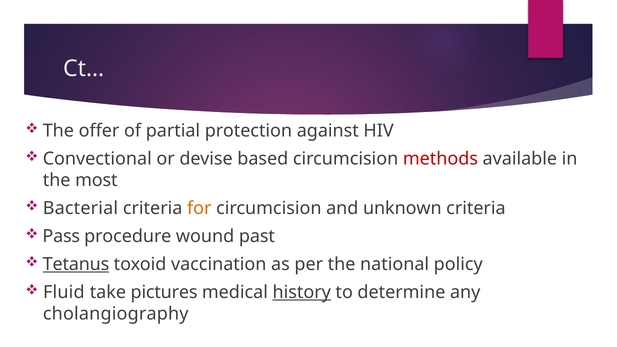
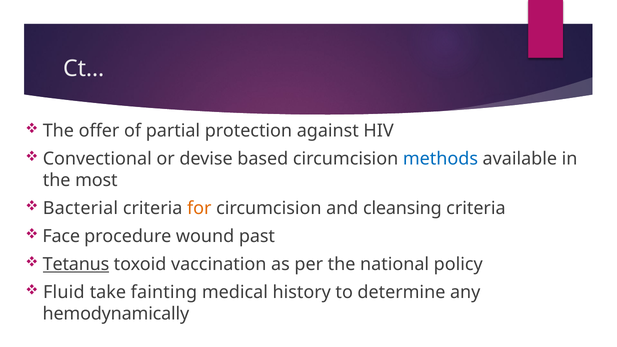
methods colour: red -> blue (440, 159)
unknown: unknown -> cleansing (402, 209)
Pass: Pass -> Face (61, 237)
pictures: pictures -> fainting (164, 292)
history underline: present -> none (302, 292)
cholangiography: cholangiography -> hemodynamically (116, 314)
